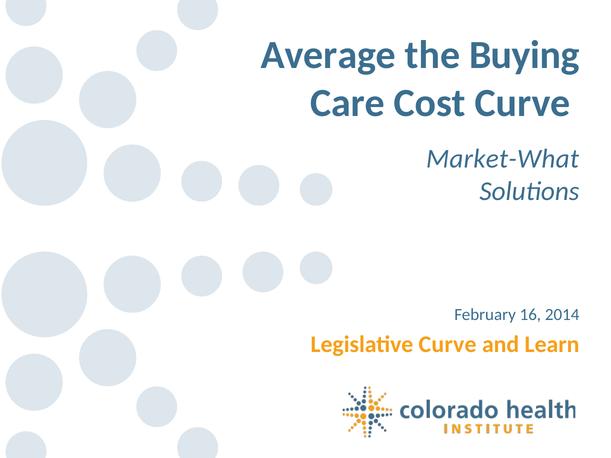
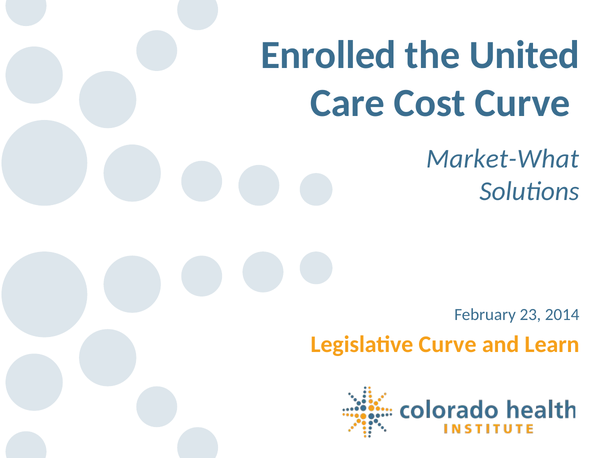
Average: Average -> Enrolled (328, 55)
Buying: Buying -> United (524, 55)
16: 16 -> 23 (530, 315)
